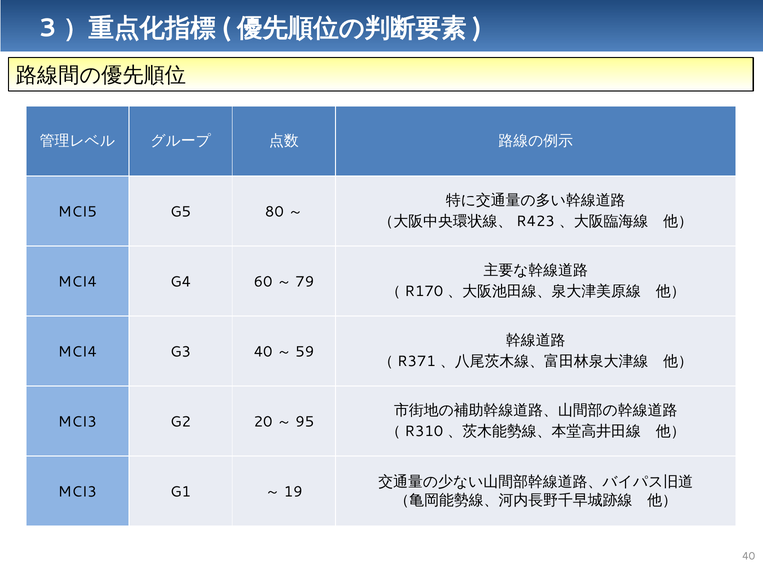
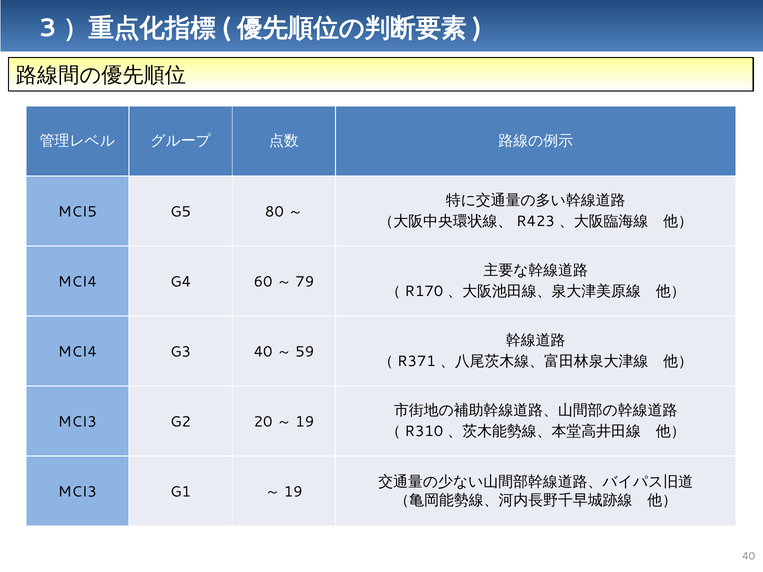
95: 95 -> 19 (305, 422)
